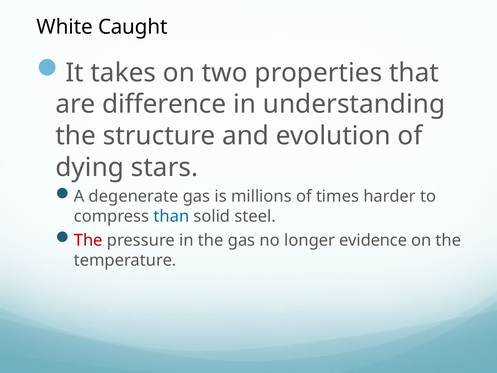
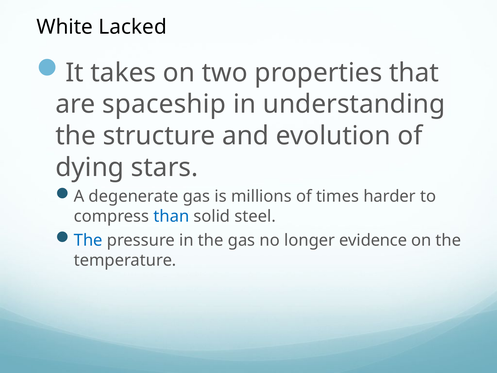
Caught: Caught -> Lacked (133, 27)
difference: difference -> spaceship (164, 104)
The colour: red -> blue (88, 240)
